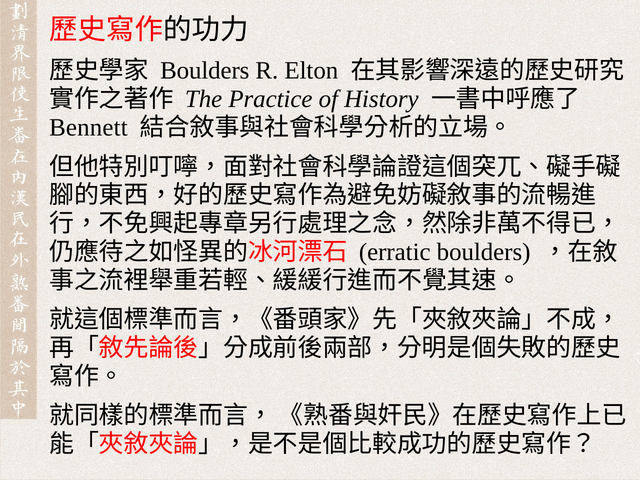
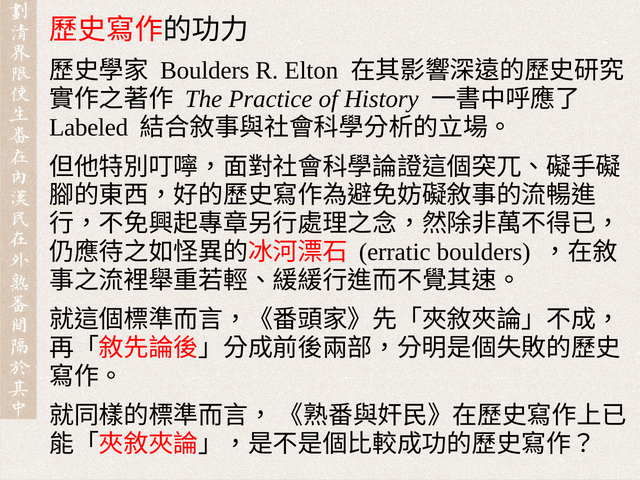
Bennett: Bennett -> Labeled (89, 128)
